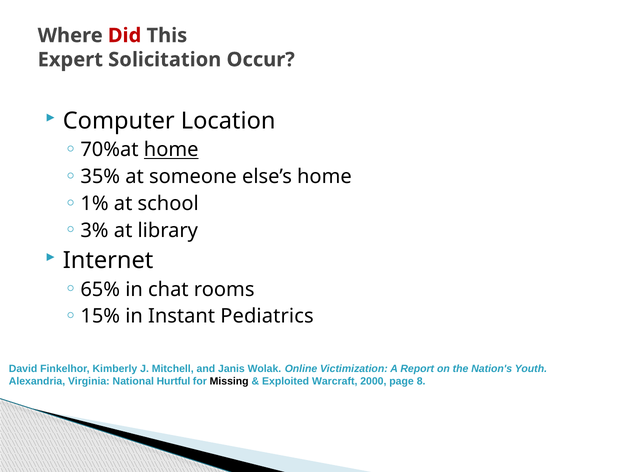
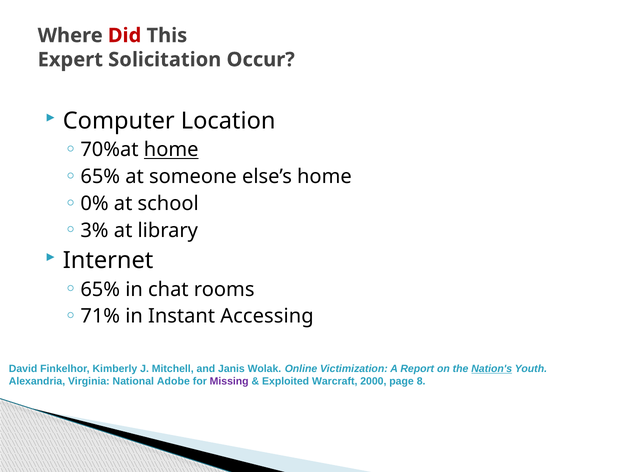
35%: 35% -> 65% (100, 177)
1%: 1% -> 0% (95, 204)
15%: 15% -> 71% (100, 316)
Pediatrics: Pediatrics -> Accessing (267, 316)
Nation's underline: none -> present (492, 369)
Hurtful: Hurtful -> Adobe (173, 381)
Missing colour: black -> purple (229, 381)
